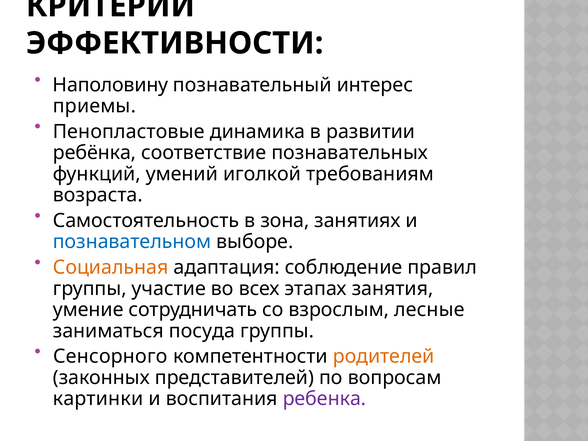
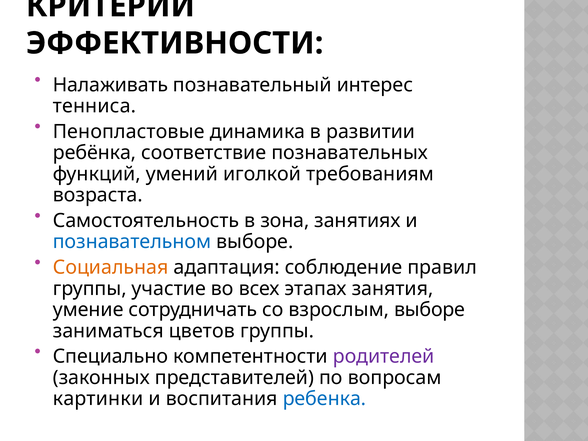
Наполовину: Наполовину -> Налаживать (110, 85)
приемы: приемы -> тенниса (94, 106)
взрослым лесные: лесные -> выборе (430, 310)
посуда: посуда -> цветов (202, 331)
Сенсорного: Сенсорного -> Специально (110, 356)
родителей colour: orange -> purple (384, 356)
ребенка colour: purple -> blue (324, 399)
